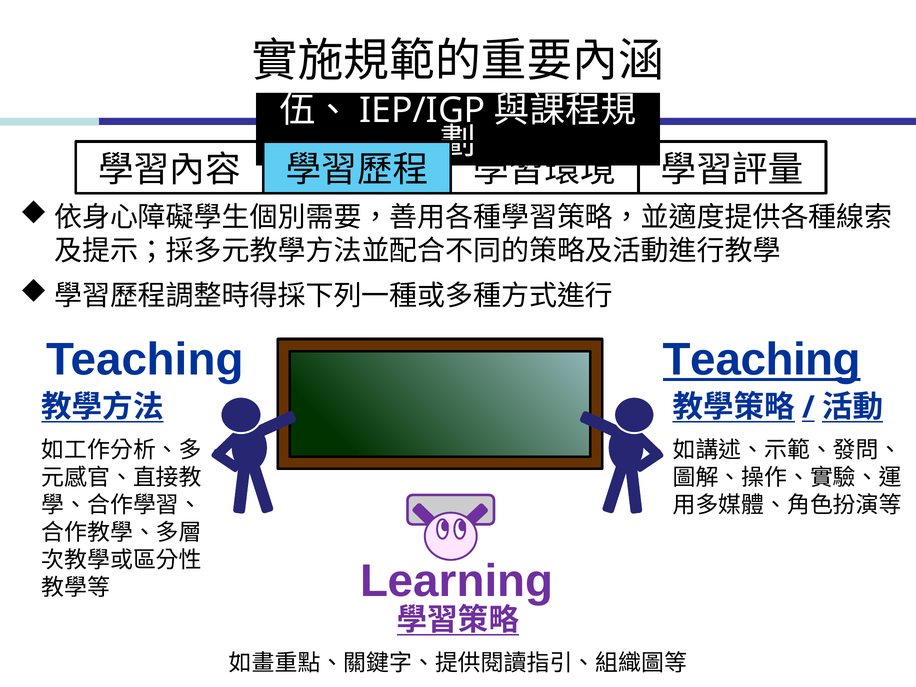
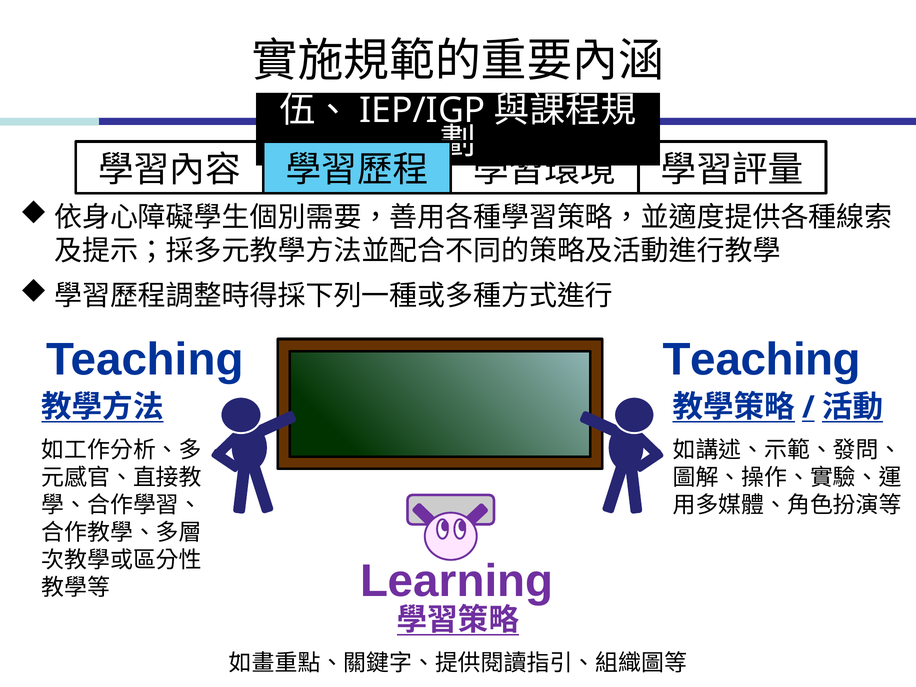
Teaching underline: present -> none (762, 360)
